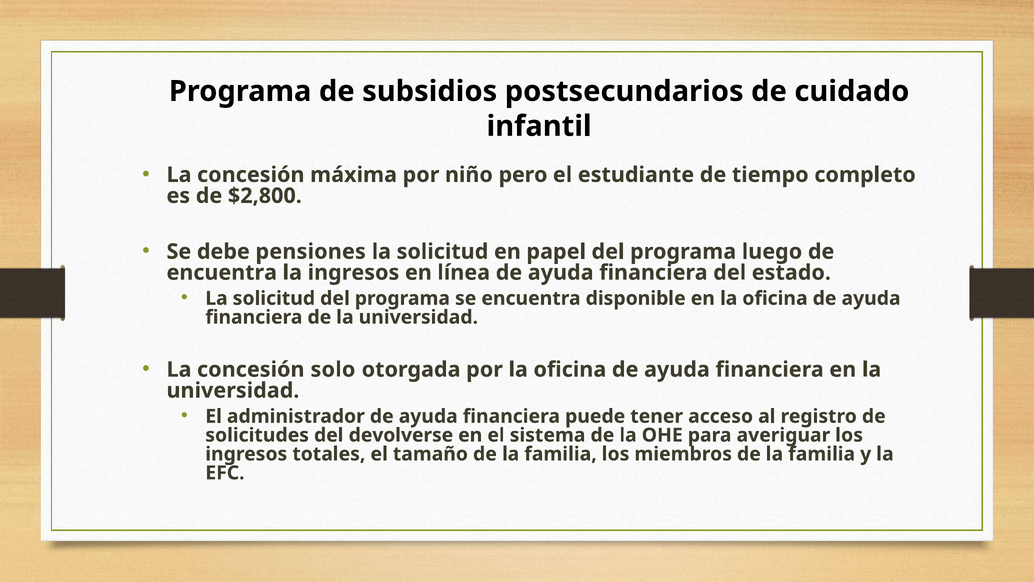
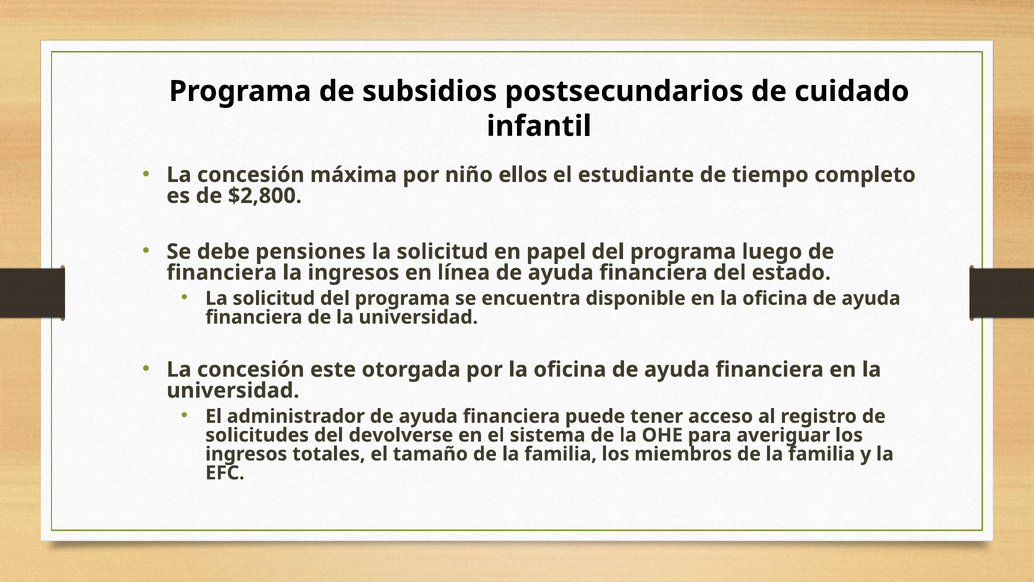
pero: pero -> ellos (523, 175)
encuentra: encuentra -> financiera (222, 272)
solo: solo -> este (333, 369)
